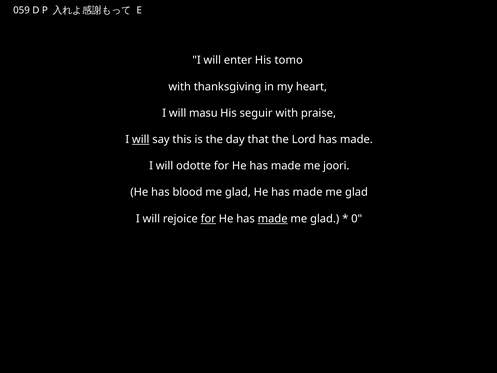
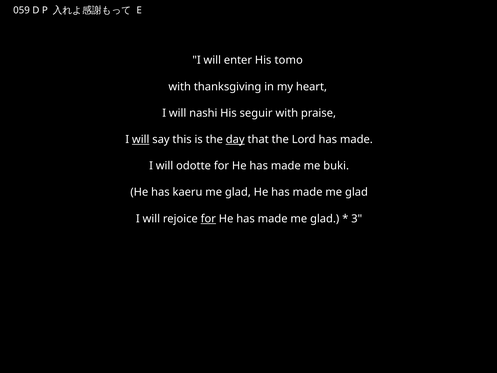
masu: masu -> nashi (203, 113)
day underline: none -> present (235, 139)
joori: joori -> buki (336, 166)
blood: blood -> kaeru (187, 192)
made underline: present -> none (273, 219)
0: 0 -> 3 (357, 219)
